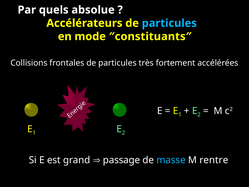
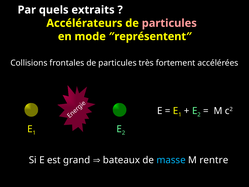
absolue: absolue -> extraits (93, 10)
particules colour: light blue -> pink (169, 23)
″constituants″: ″constituants″ -> ″représentent″ (150, 36)
passage: passage -> bateaux (122, 160)
